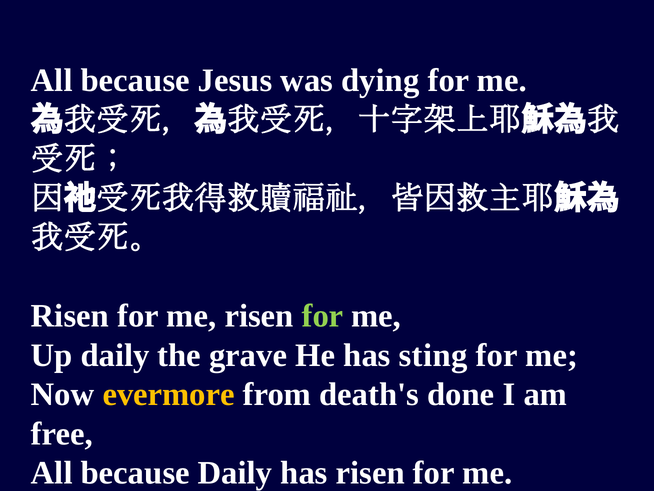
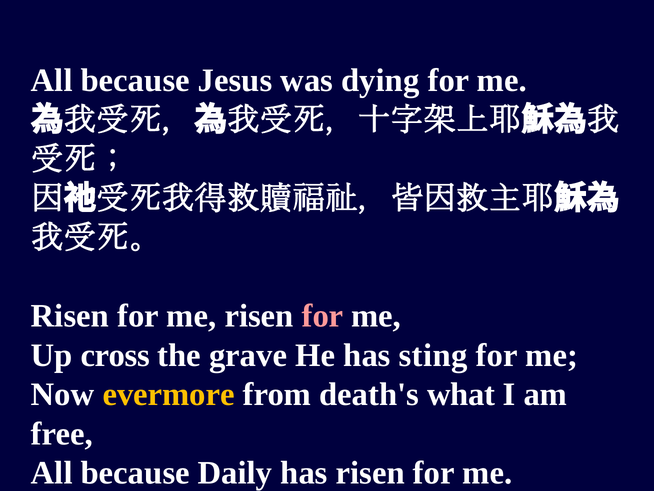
for colour: light green -> pink (323, 316)
Up daily: daily -> cross (115, 355)
done: done -> what (461, 394)
